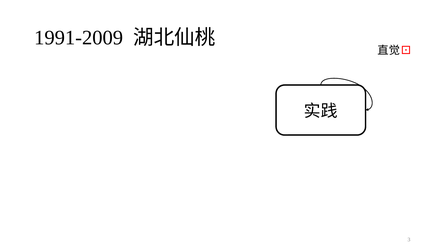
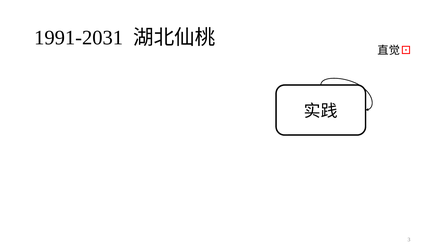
1991-2009: 1991-2009 -> 1991-2031 (79, 38)
